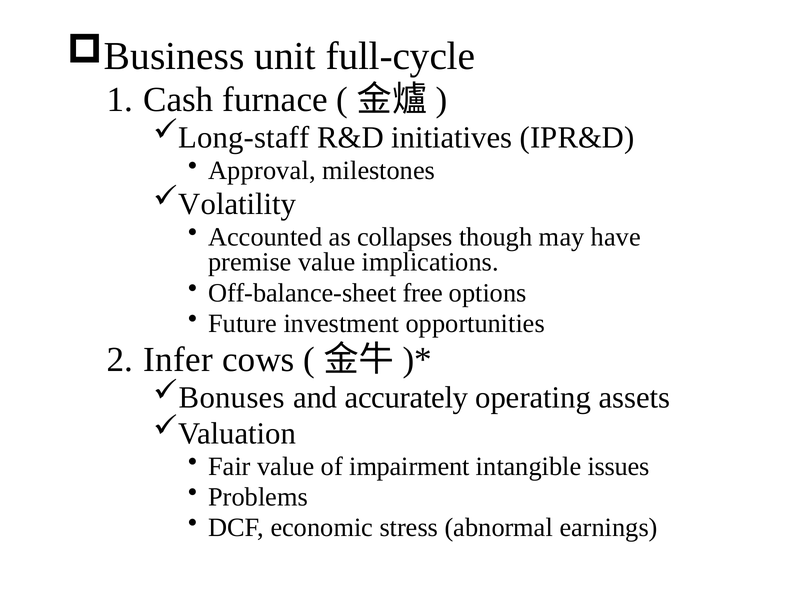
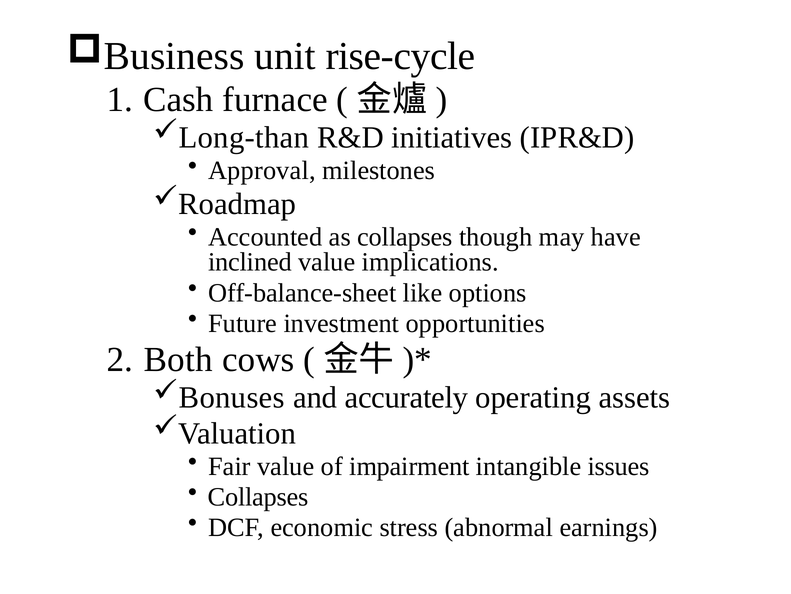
full-cycle: full-cycle -> rise-cycle (400, 56)
Long-staff: Long-staff -> Long-than (244, 137)
Volatility: Volatility -> Roadmap (237, 204)
premise: premise -> inclined (250, 262)
free: free -> like (423, 292)
Infer: Infer -> Both (178, 359)
Problems: Problems -> Collapses (258, 496)
